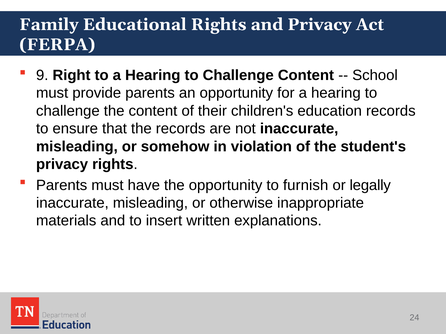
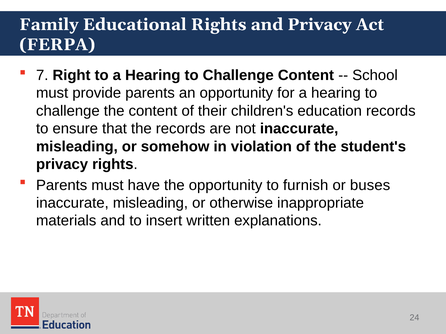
9: 9 -> 7 (42, 75)
legally: legally -> buses (370, 185)
